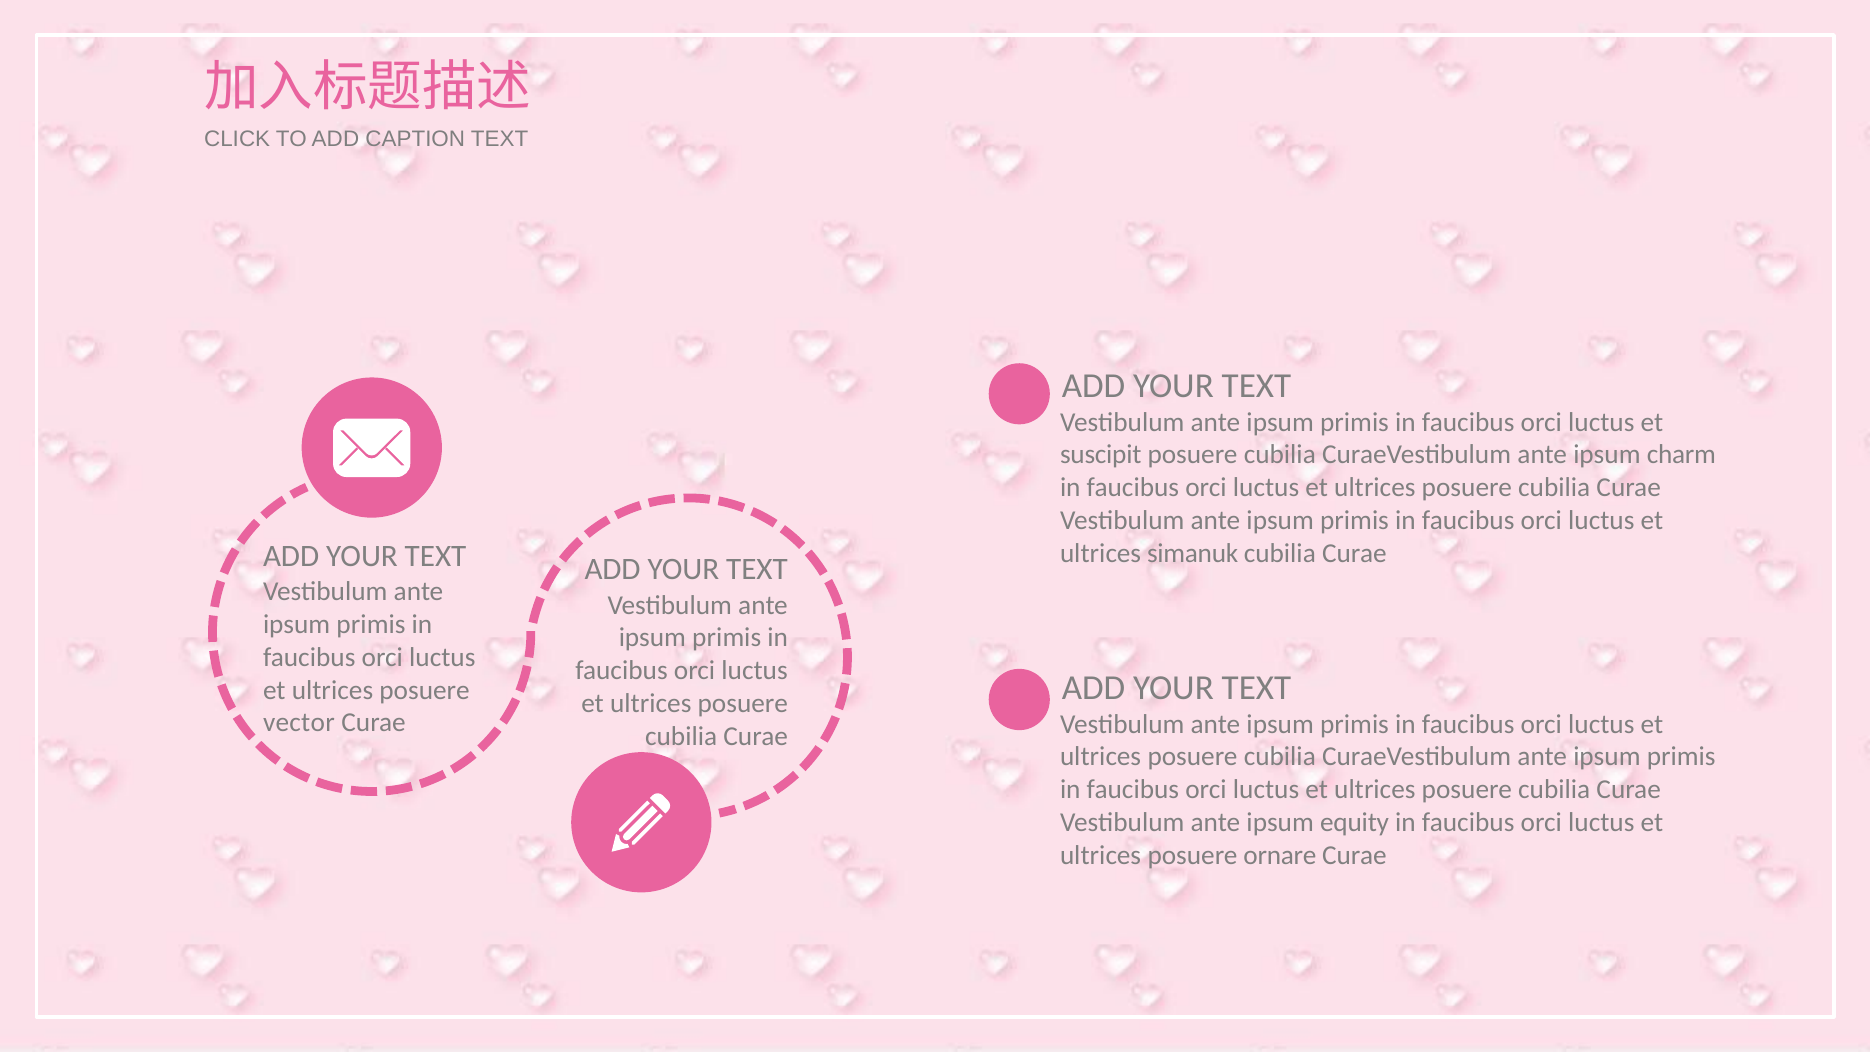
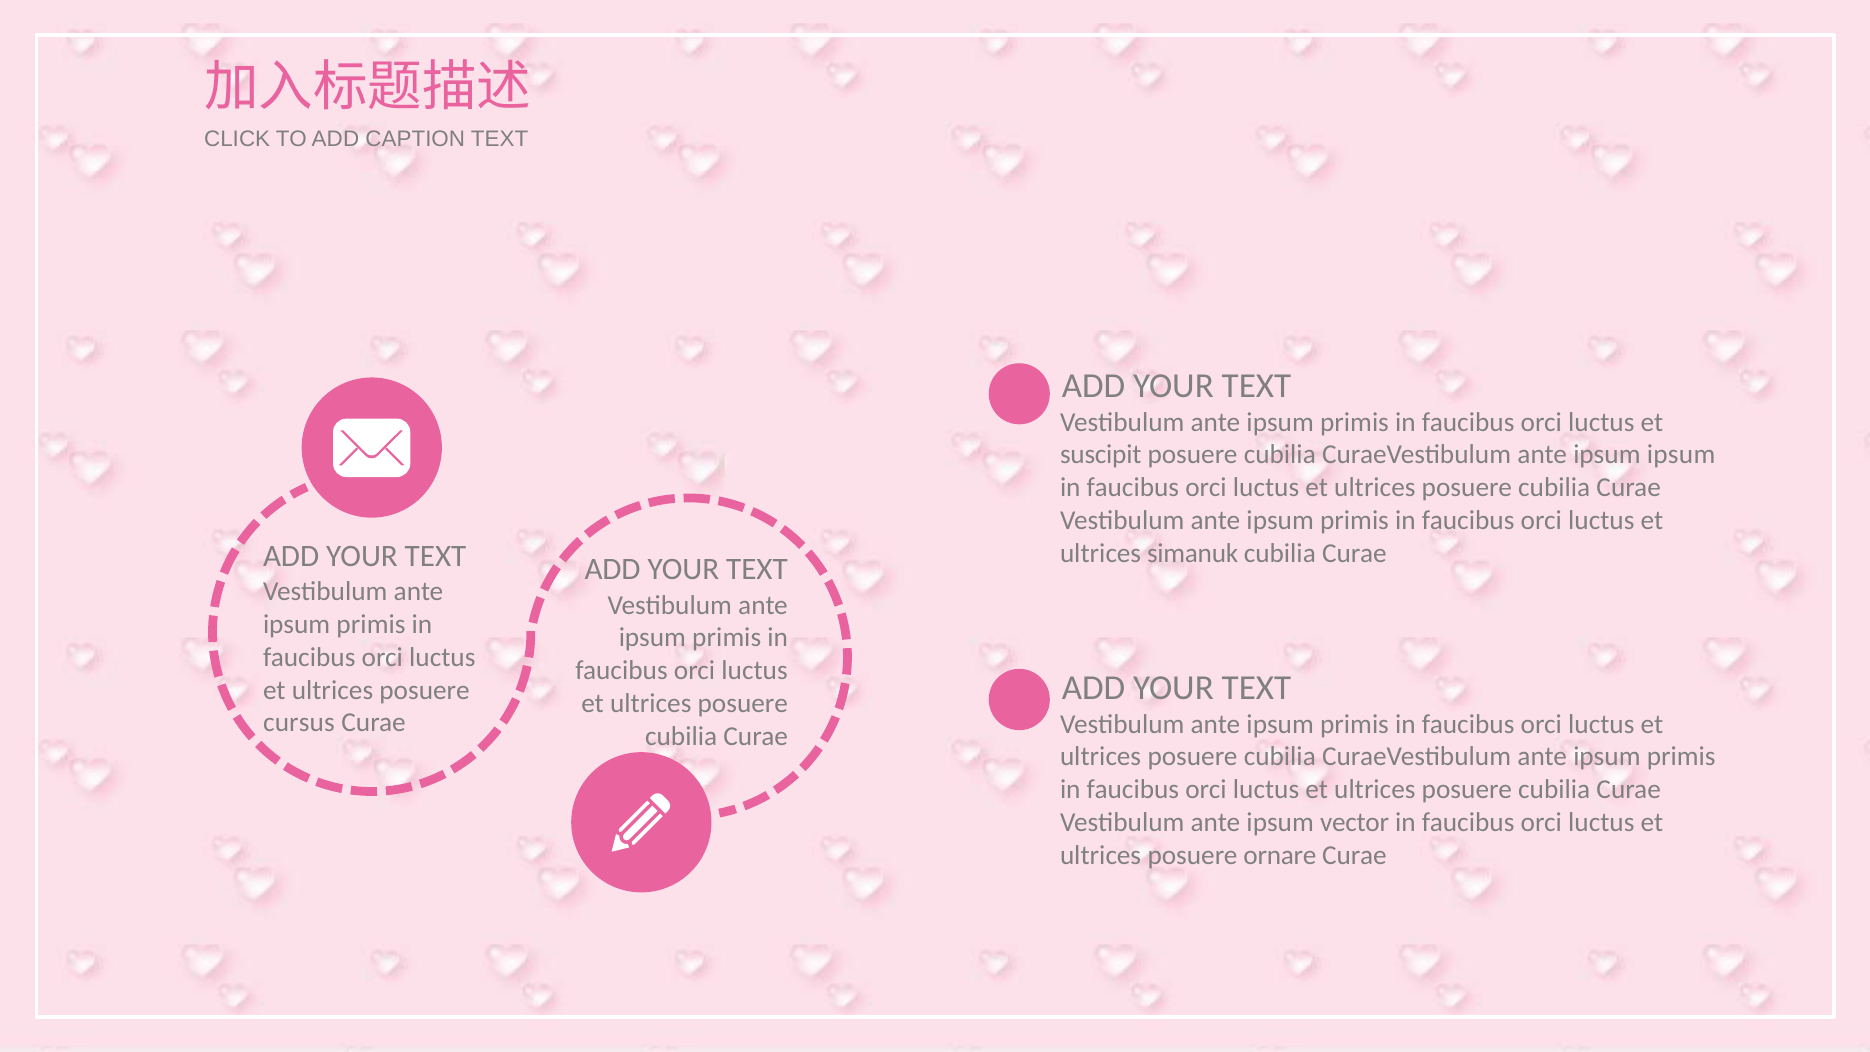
ipsum charm: charm -> ipsum (1681, 455)
vector: vector -> cursus (299, 723)
equity: equity -> vector (1355, 823)
